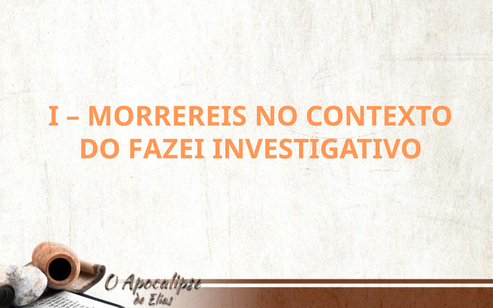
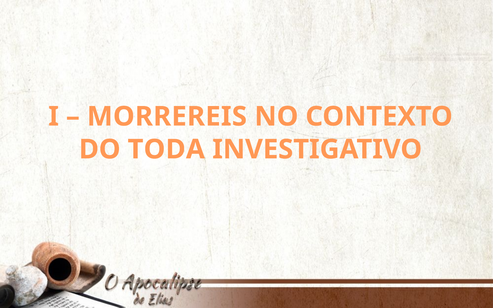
FAZEI: FAZEI -> TODA (166, 149)
